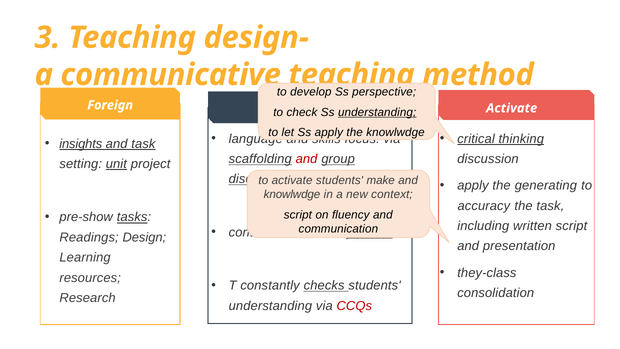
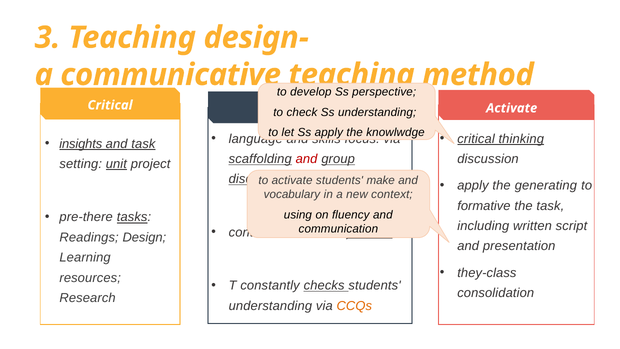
Foreign: Foreign -> Critical (110, 105)
understanding underline: present -> none (377, 112)
knowlwdge: knowlwdge -> vocabulary (292, 194)
accuracy: accuracy -> formative (484, 206)
script: script -> using (298, 215)
pre-show: pre-show -> pre-there (86, 217)
CCQs colour: red -> orange (354, 306)
